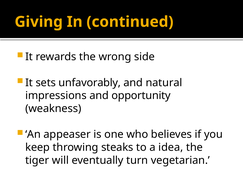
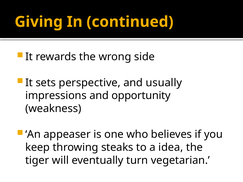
unfavorably: unfavorably -> perspective (90, 83)
natural: natural -> usually (164, 83)
